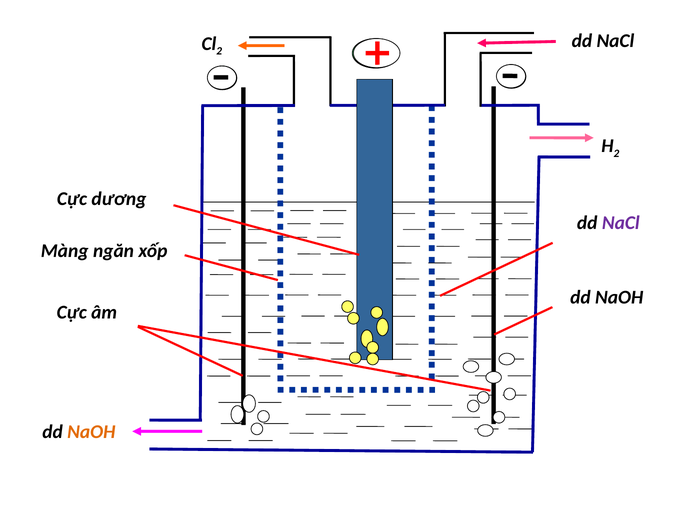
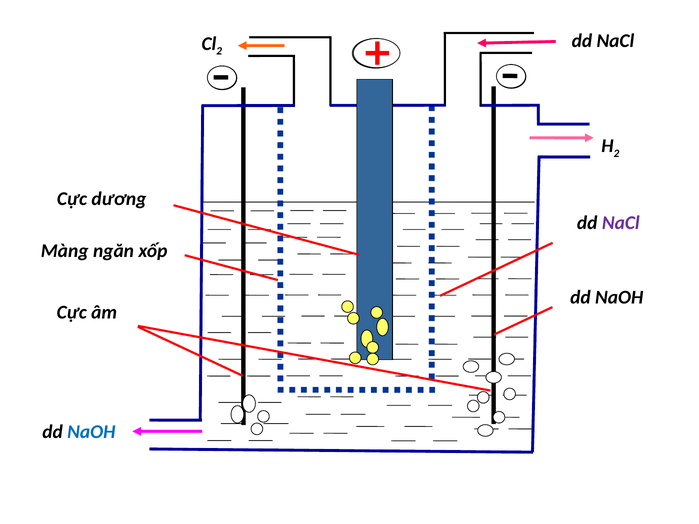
NaOH colour: orange -> blue (91, 432)
